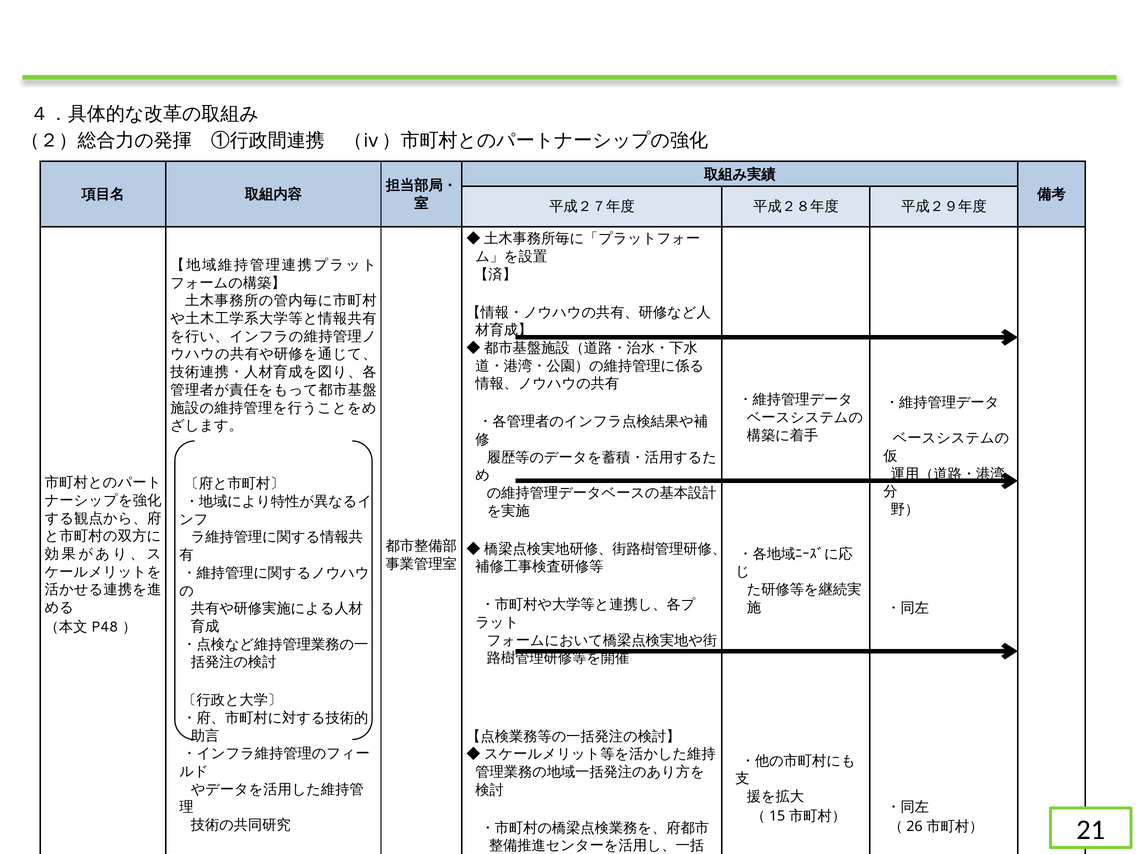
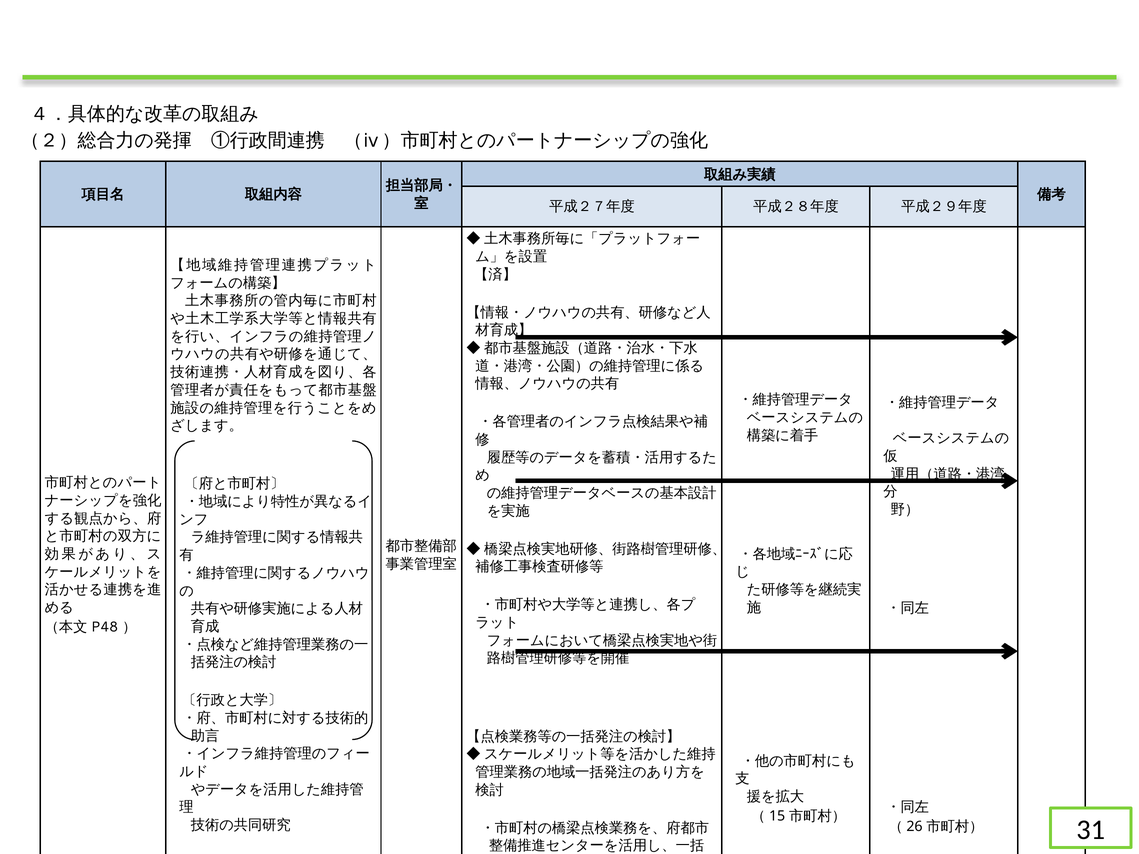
21: 21 -> 31 (1091, 830)
